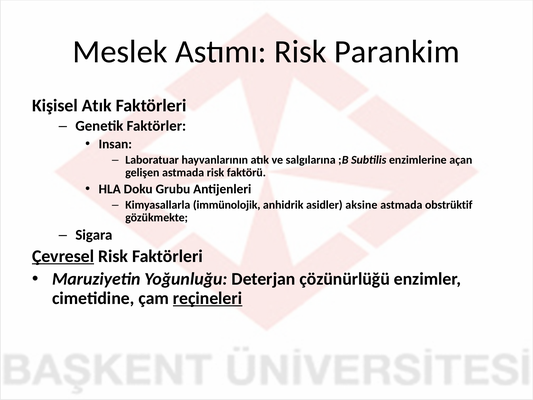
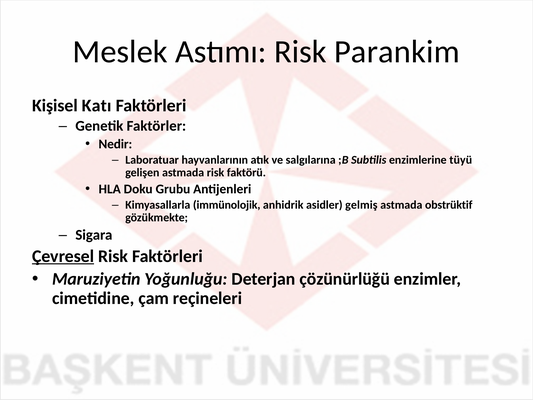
Kişisel Atık: Atık -> Katı (97, 105)
Insan: Insan -> Nedir (115, 144)
açan: açan -> tüyü (461, 160)
aksine: aksine -> gelmiş (361, 205)
reçineleri underline: present -> none (208, 298)
